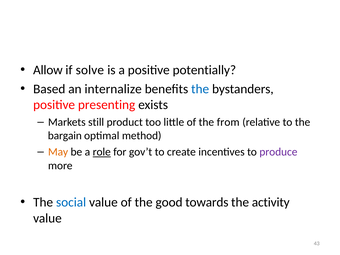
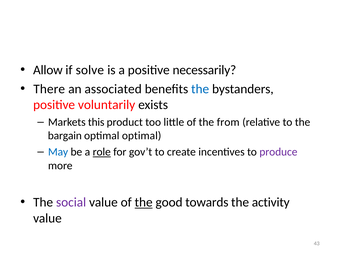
potentially: potentially -> necessarily (204, 70)
Based: Based -> There (49, 89)
internalize: internalize -> associated (113, 89)
presenting: presenting -> voluntarily (107, 105)
still: still -> this (96, 122)
optimal method: method -> optimal (142, 136)
May colour: orange -> blue (58, 152)
social colour: blue -> purple (71, 202)
the underline: none -> present (144, 202)
